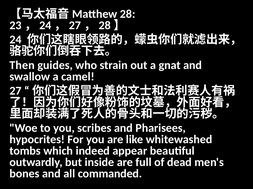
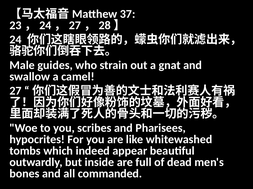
28: 28 -> 37 (128, 14)
Then: Then -> Male (22, 65)
